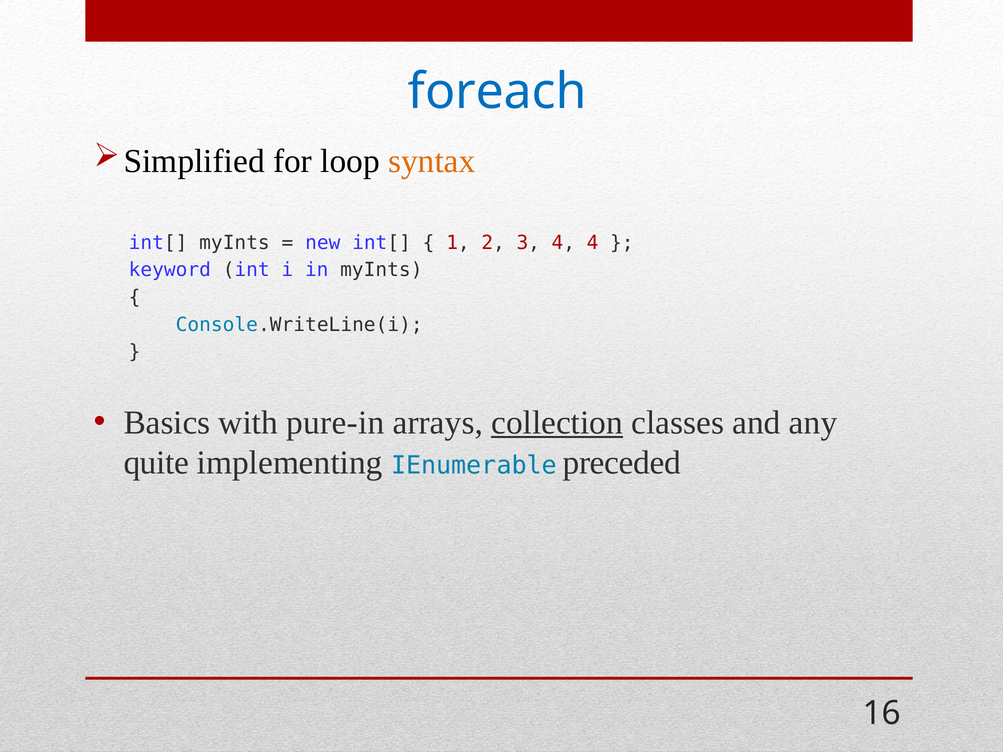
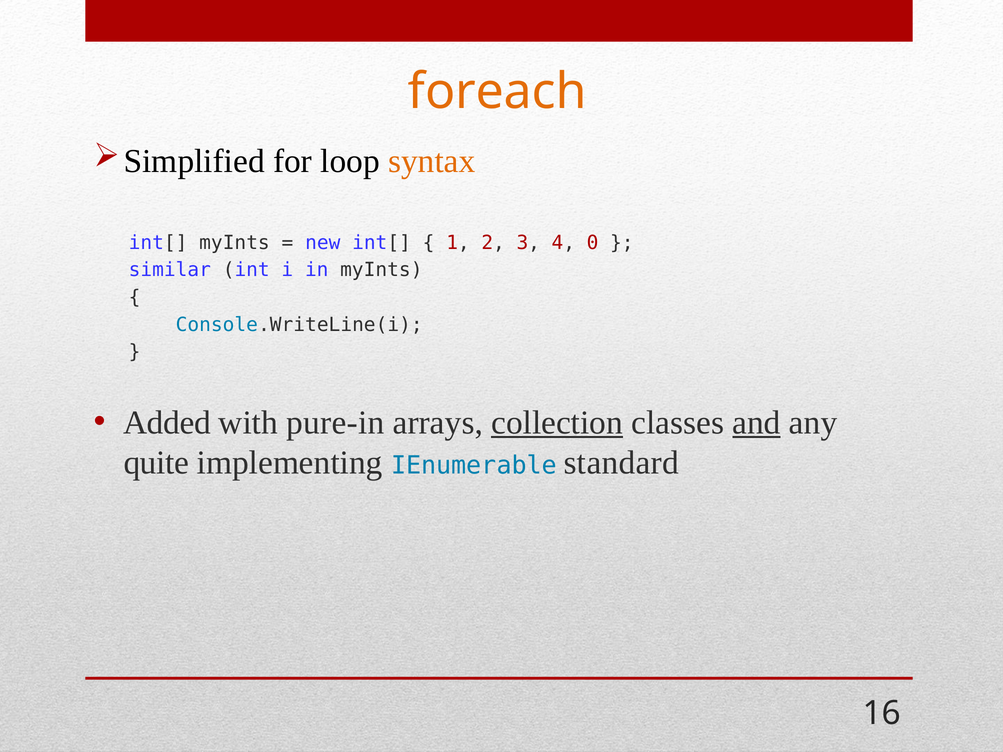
foreach colour: blue -> orange (497, 92)
4 4: 4 -> 0 (593, 243)
keyword: keyword -> similar (170, 270)
Basics: Basics -> Added (167, 423)
and underline: none -> present (757, 423)
preceded: preceded -> standard (621, 463)
